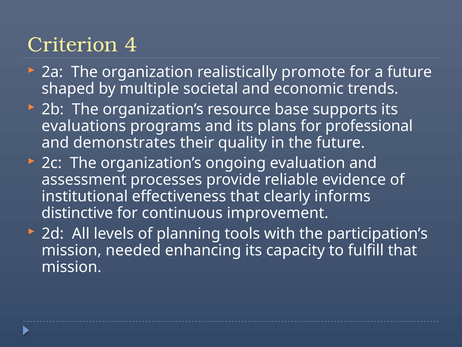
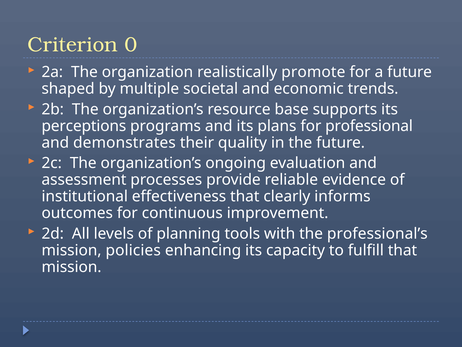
4: 4 -> 0 (131, 45)
evaluations: evaluations -> perceptions (84, 126)
distinctive: distinctive -> outcomes (77, 213)
participation’s: participation’s -> professional’s (377, 233)
needed: needed -> policies (133, 250)
